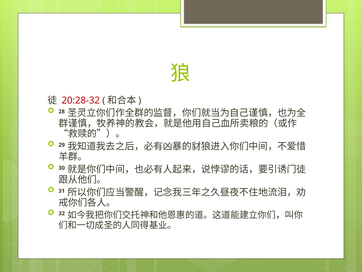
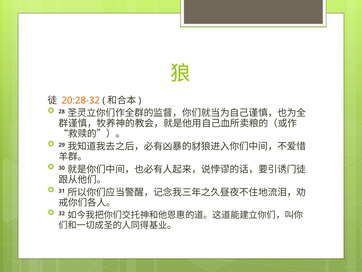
20:28-32 colour: red -> orange (81, 100)
